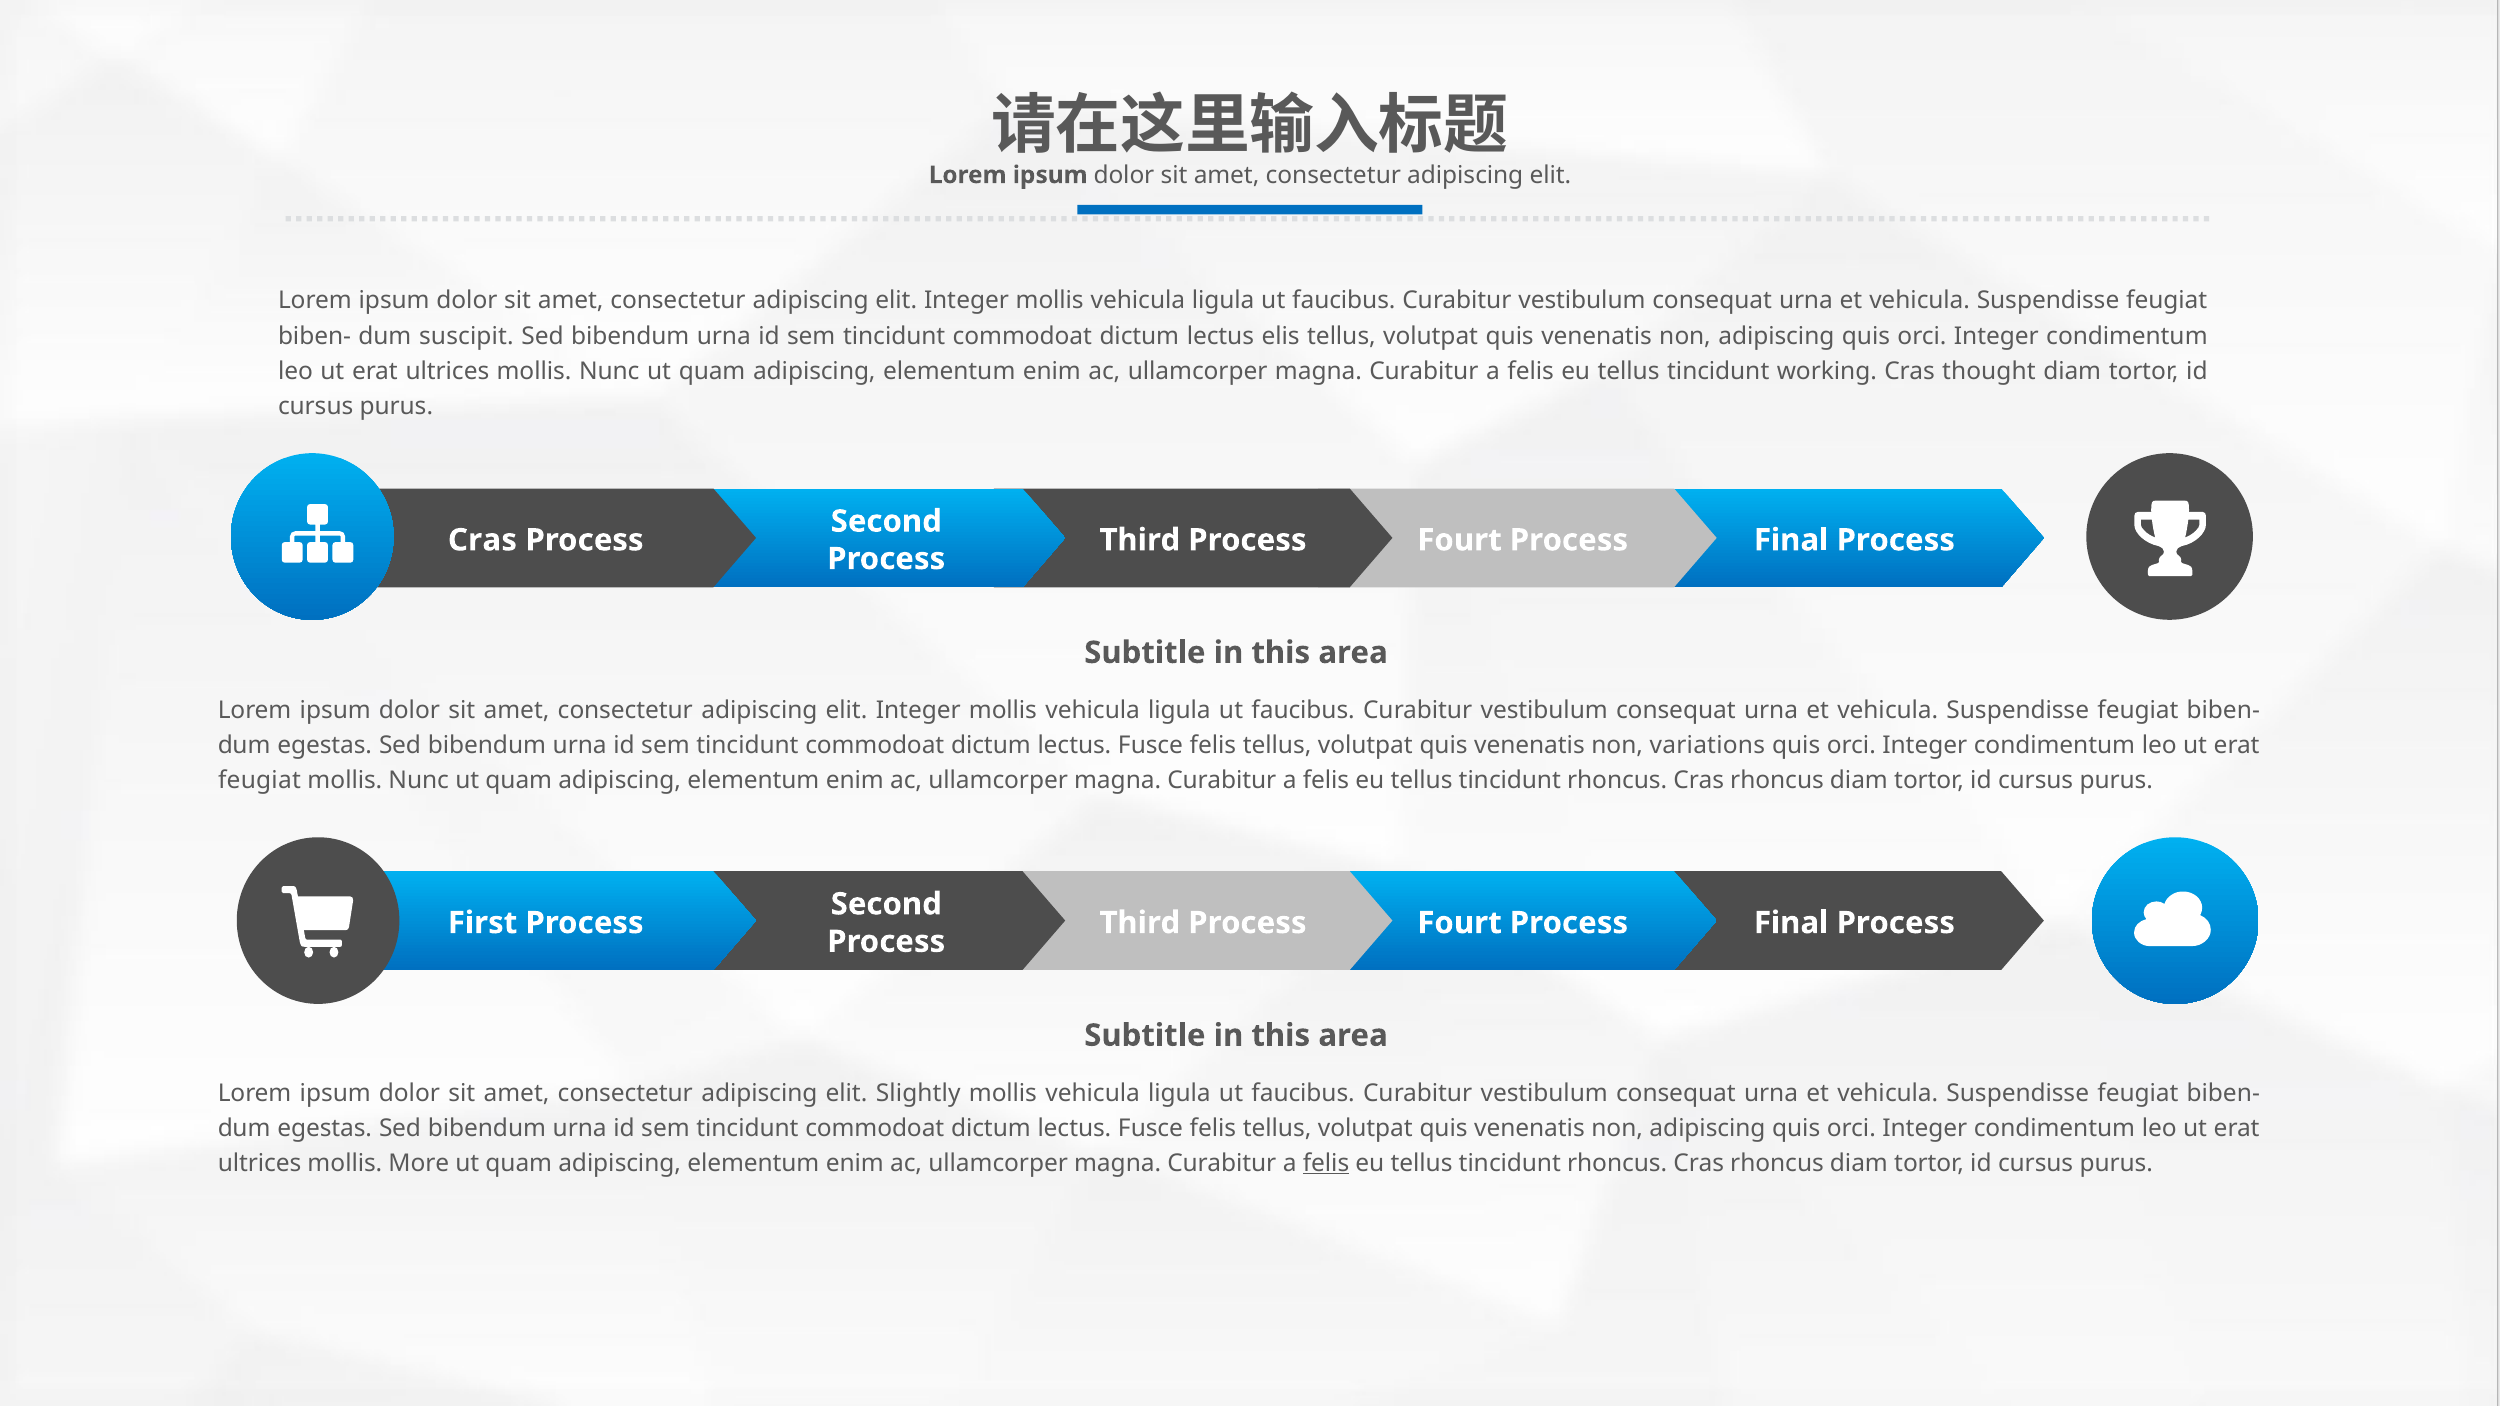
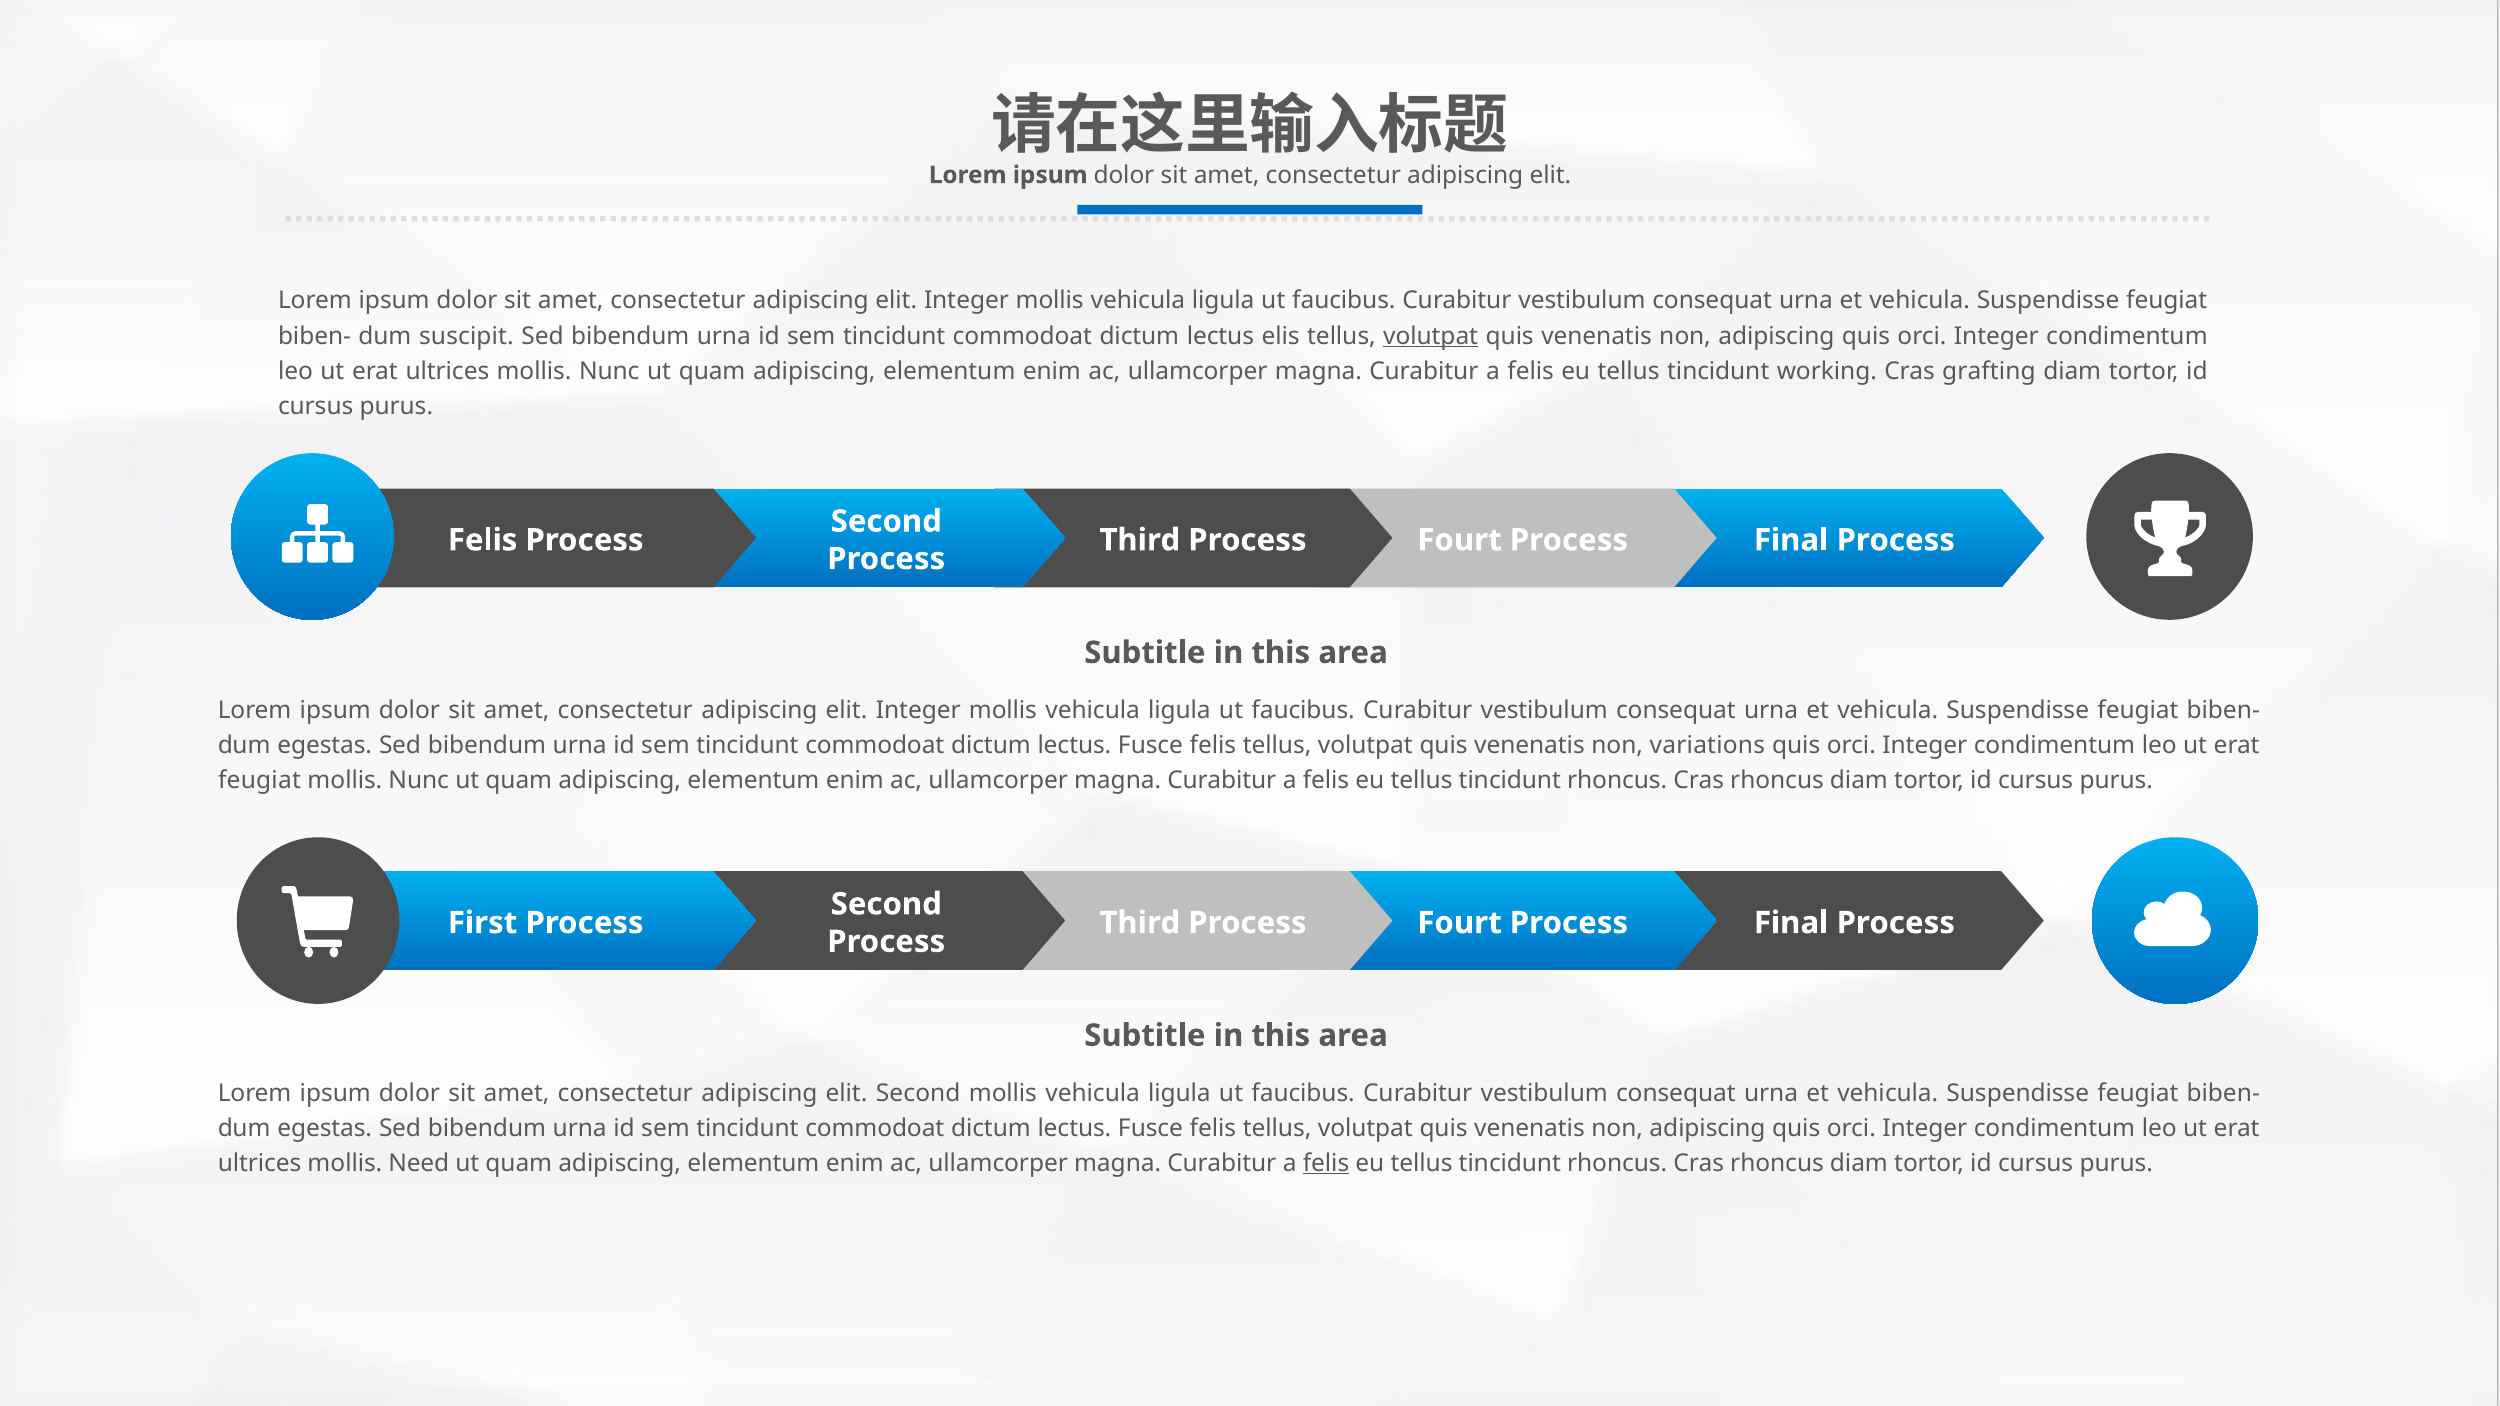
volutpat underline: none -> present (1431, 336)
thought: thought -> grafting (1989, 371)
Cras: Cras -> Felis (483, 540)
elit Slightly: Slightly -> Second (918, 1093)
More: More -> Need (419, 1163)
